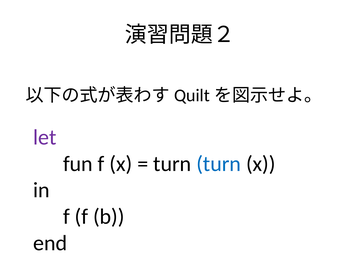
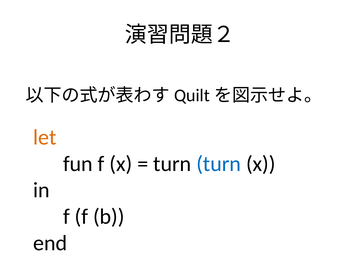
let colour: purple -> orange (45, 137)
